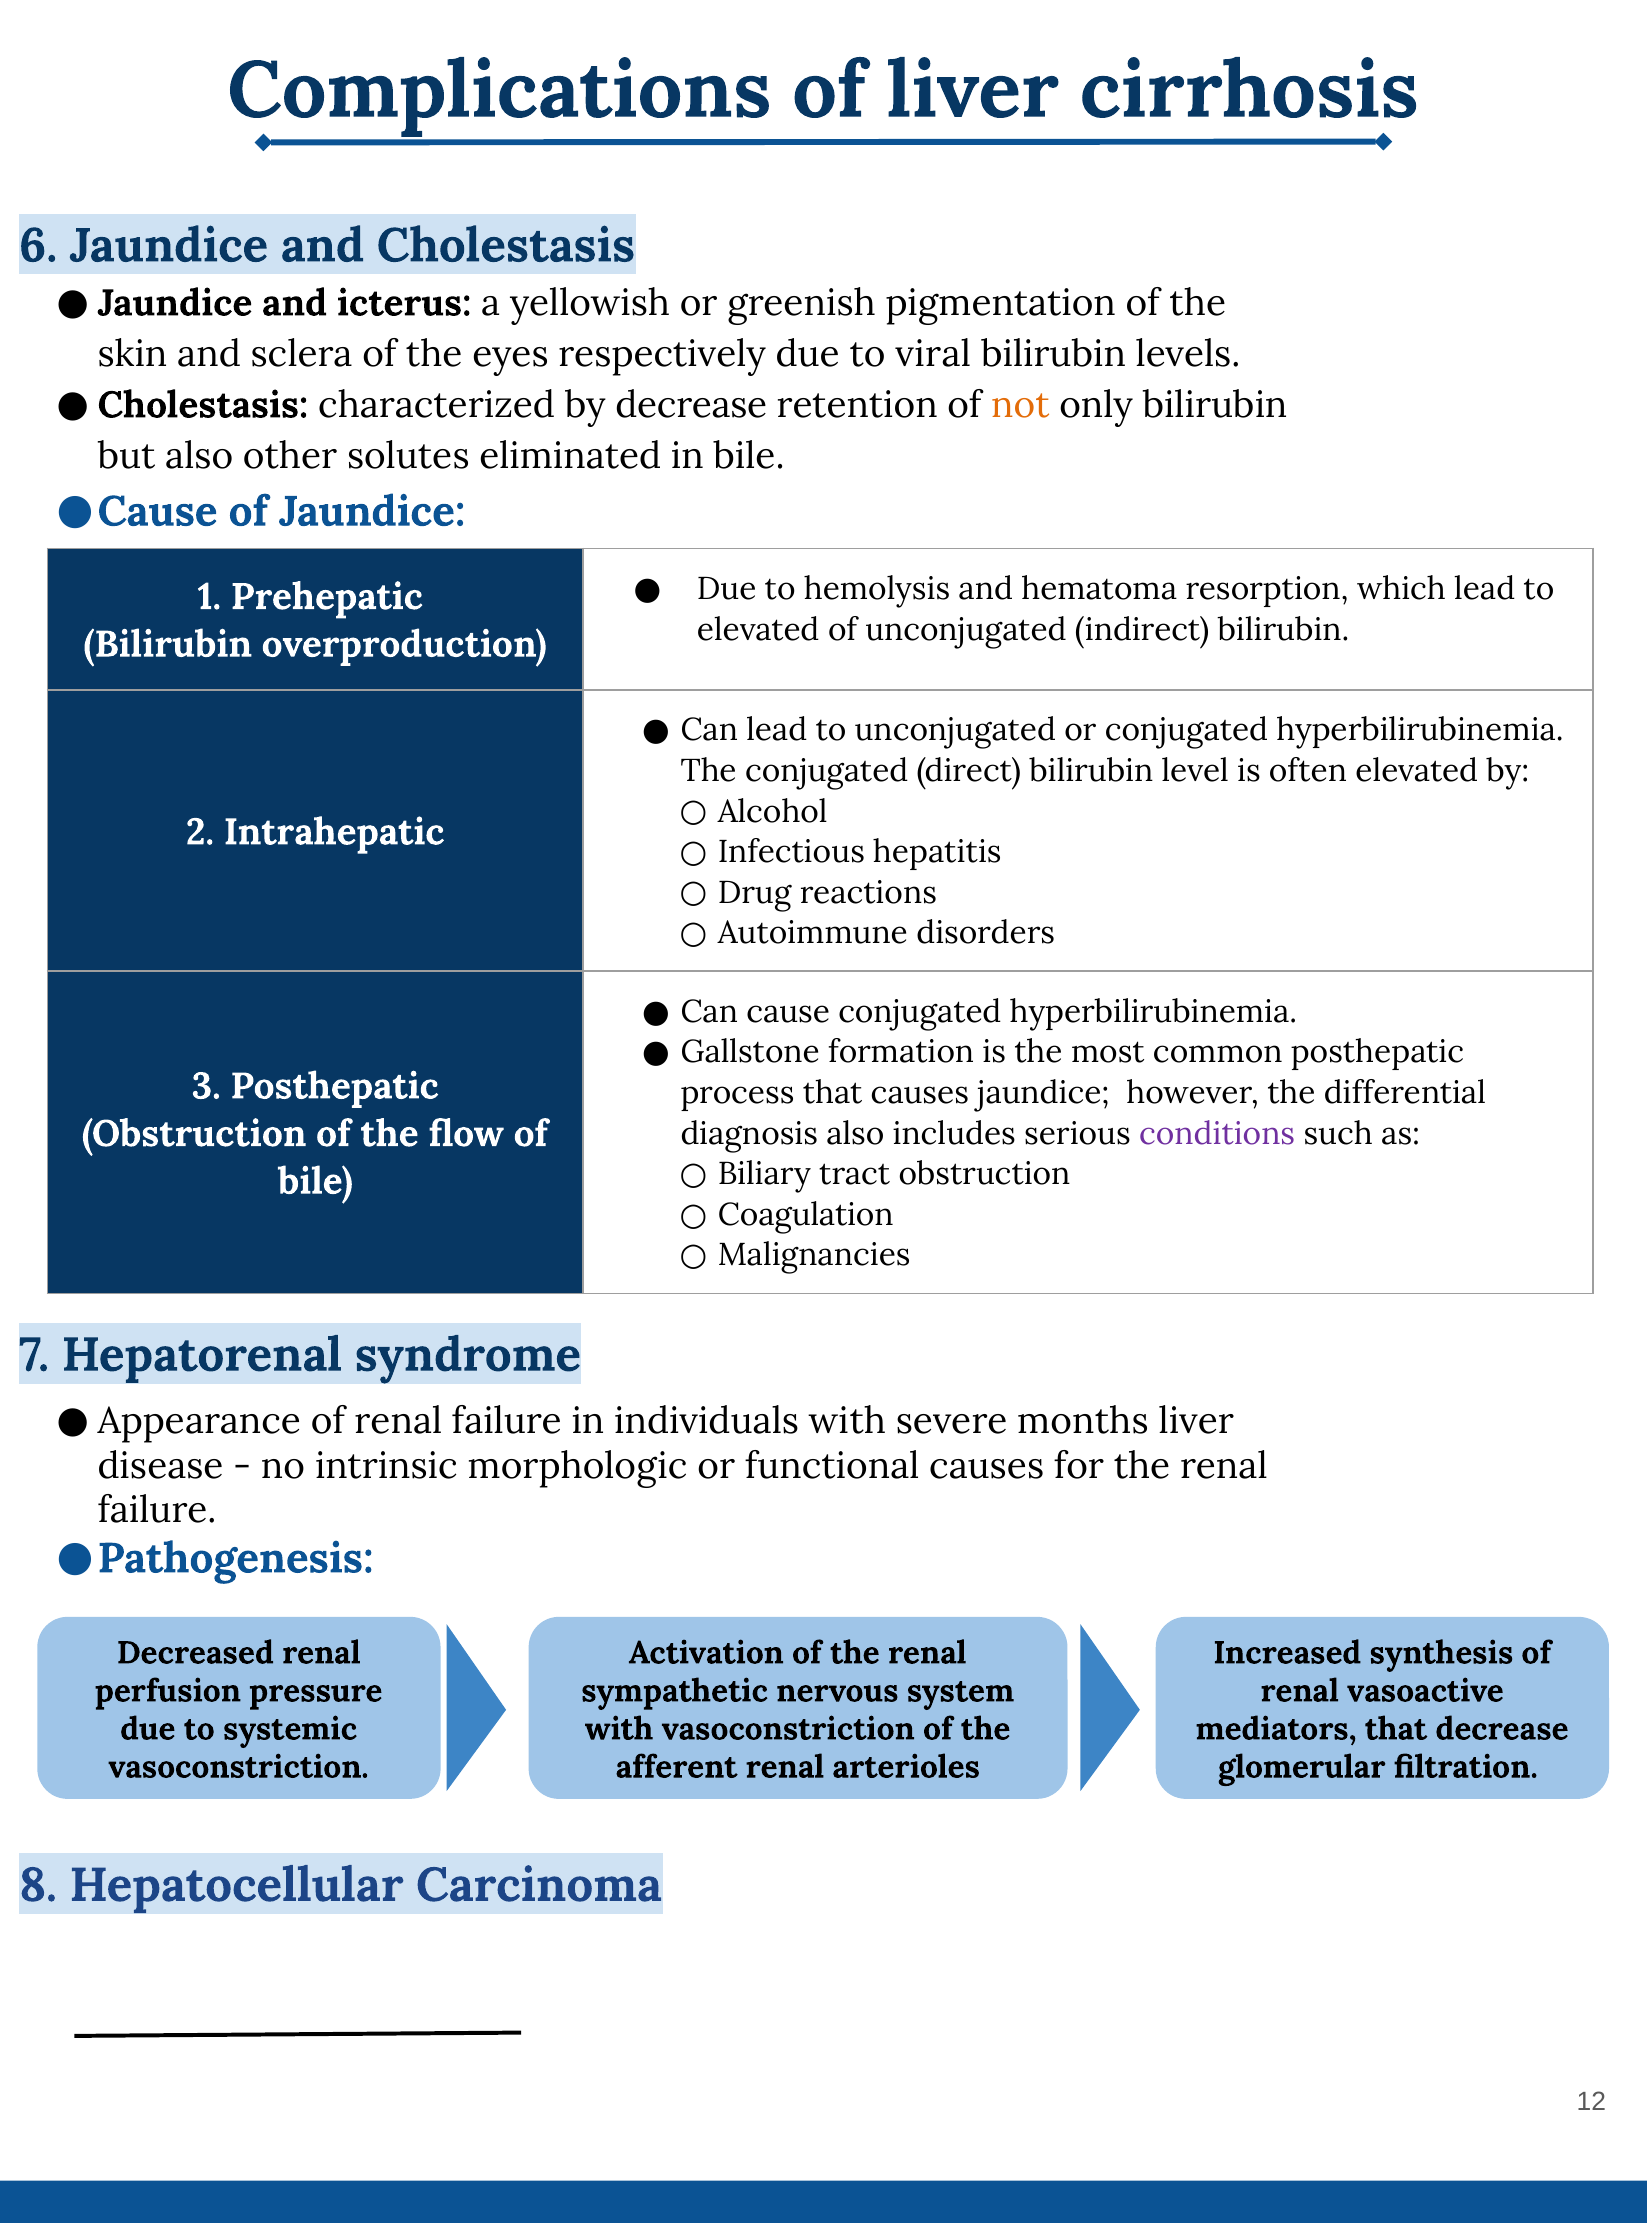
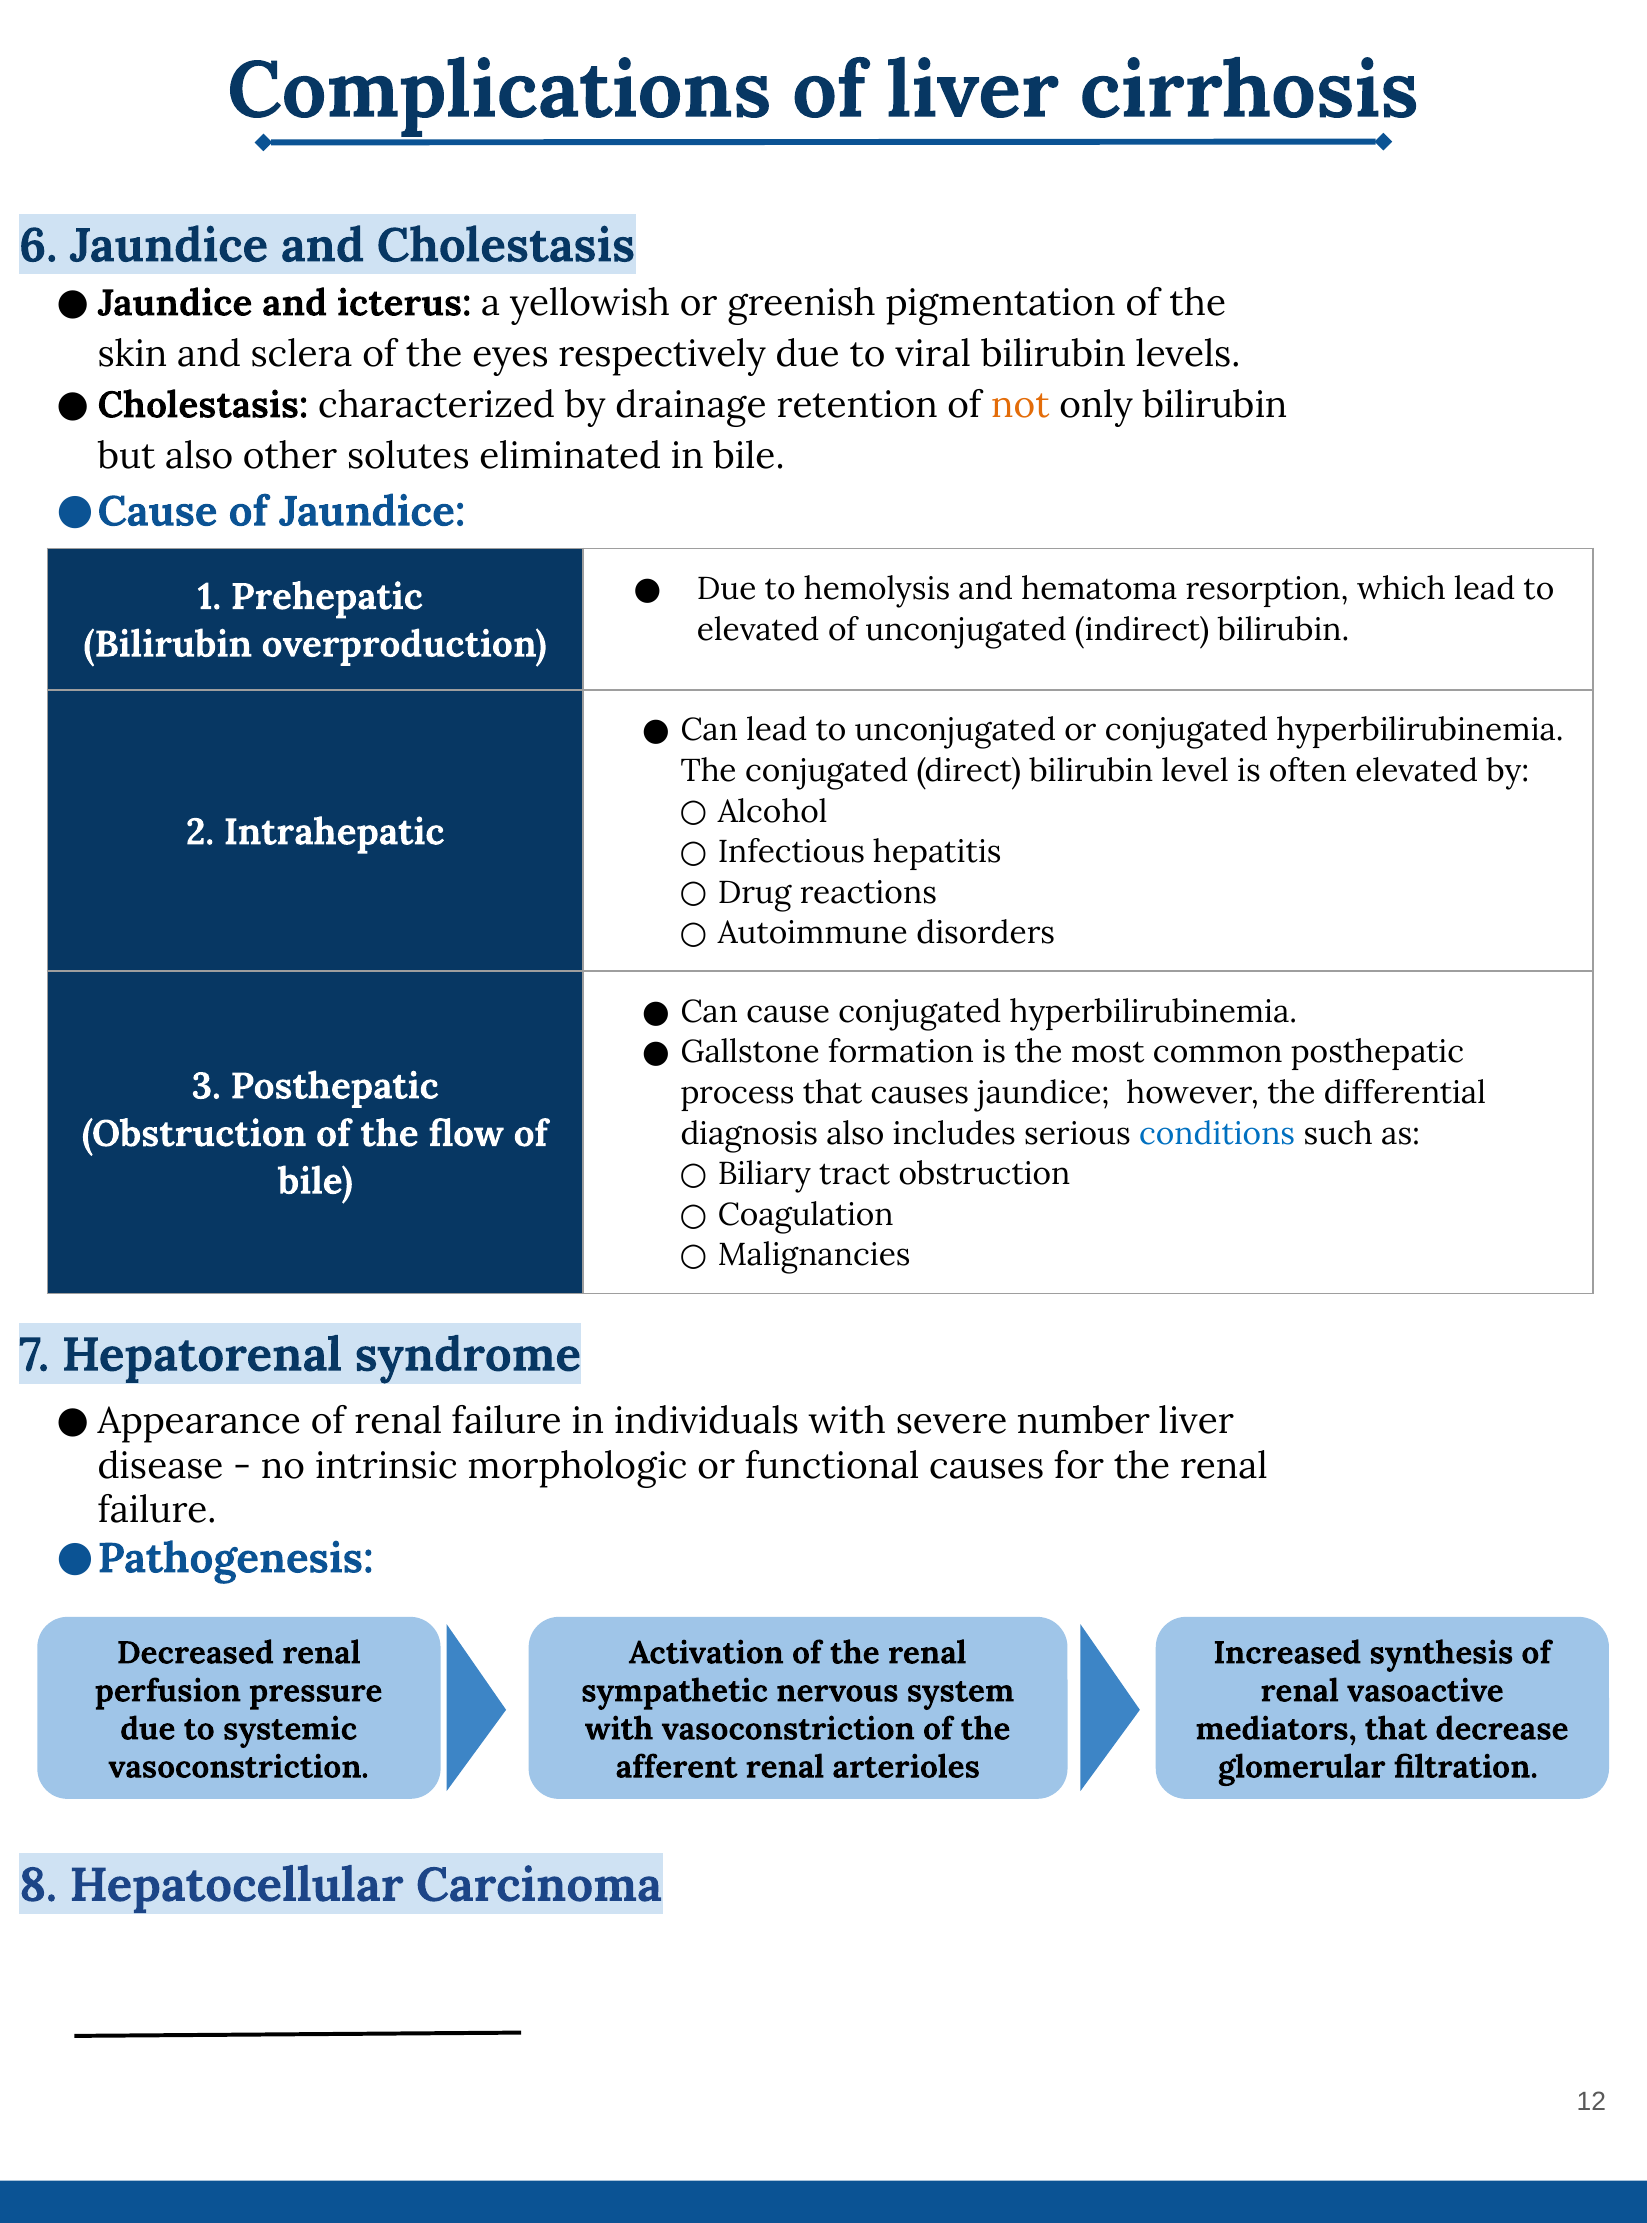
by decrease: decrease -> drainage (691, 405)
conditions colour: purple -> blue (1217, 1133)
months: months -> number (1083, 1422)
